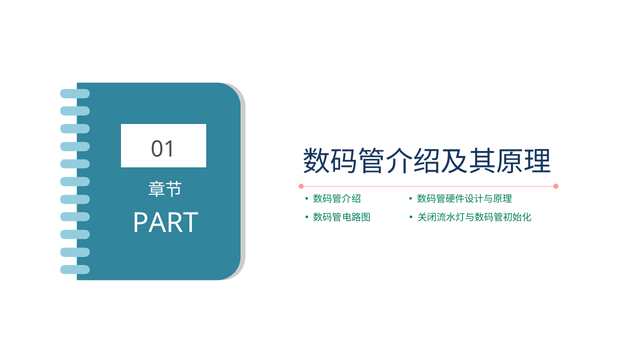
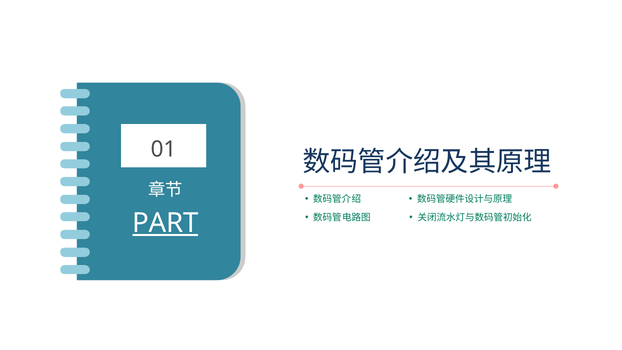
PART underline: none -> present (166, 223)
